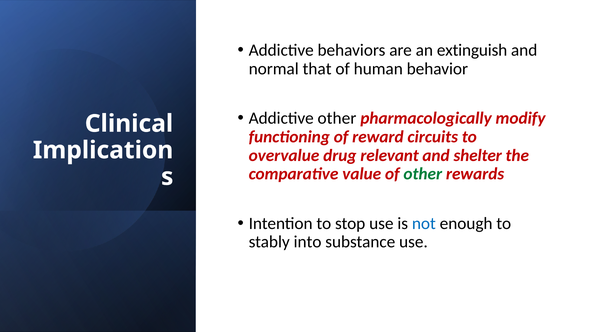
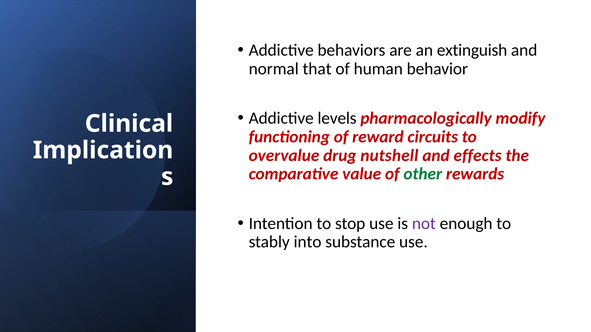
Addictive other: other -> levels (337, 118)
relevant: relevant -> nutshell (389, 156)
shelter: shelter -> effects (478, 156)
not colour: blue -> purple (424, 224)
